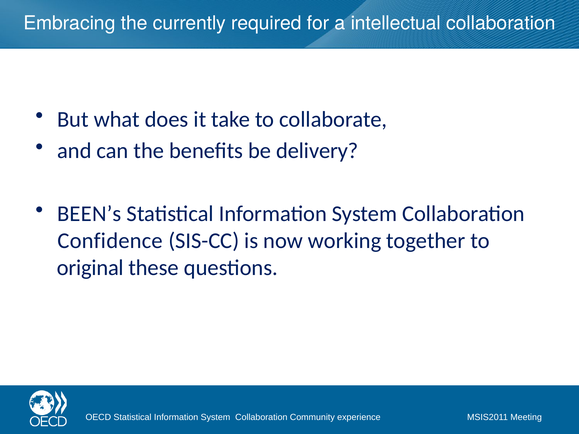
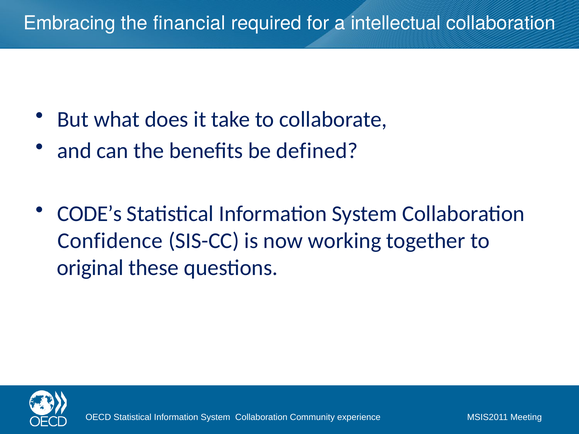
currently: currently -> financial (189, 23)
delivery: delivery -> defined (317, 151)
BEEN’s: BEEN’s -> CODE’s (90, 214)
